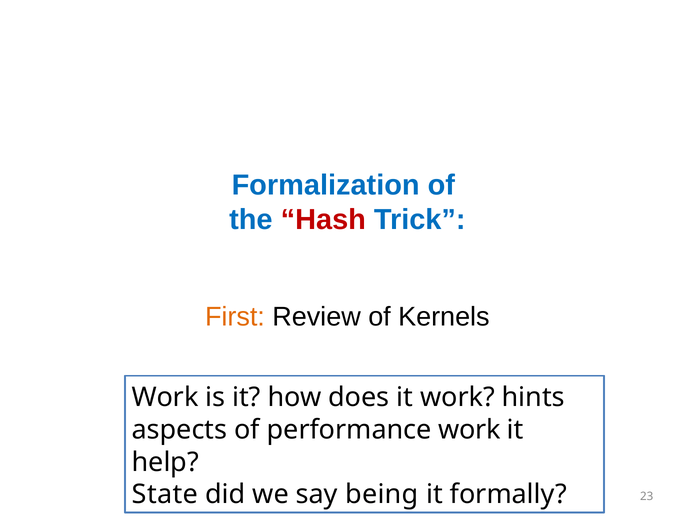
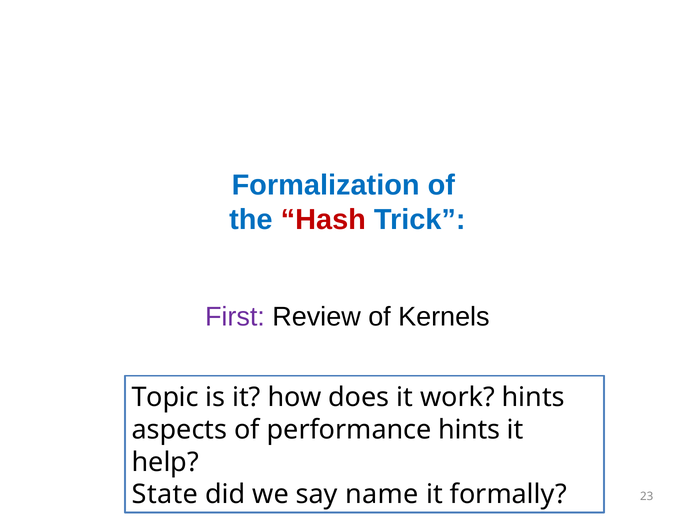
First colour: orange -> purple (235, 317)
Work: Work -> Topic (165, 397)
performance work: work -> hints (469, 430)
being: being -> name (382, 495)
